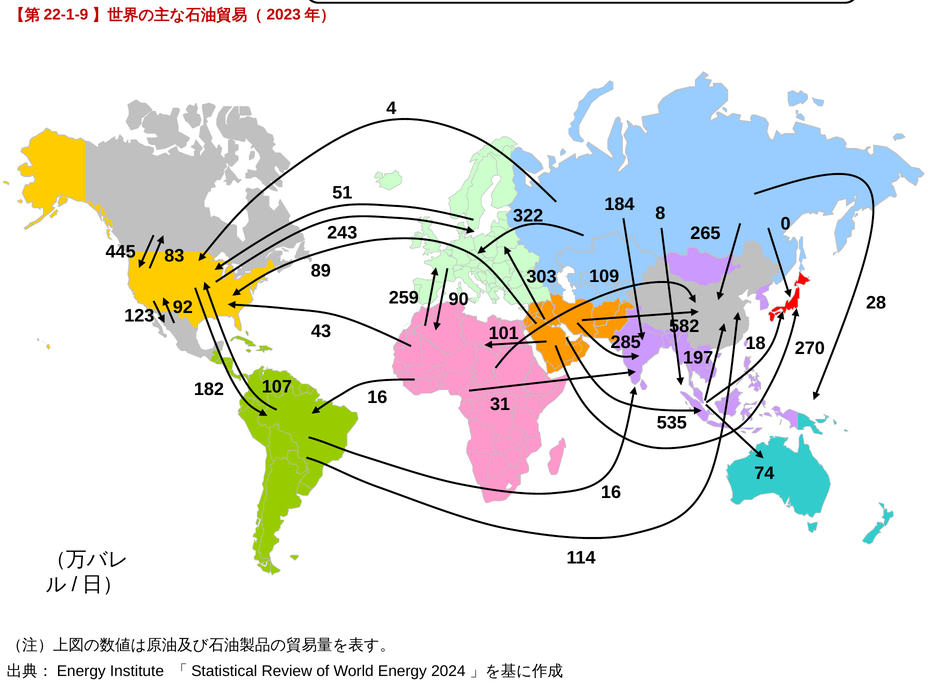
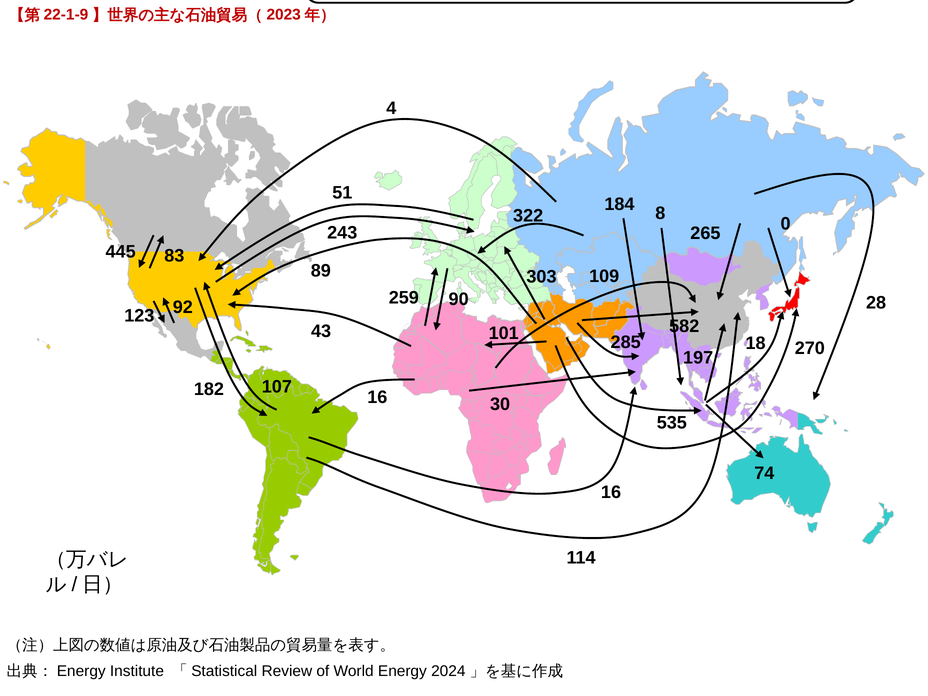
31: 31 -> 30 (500, 404)
